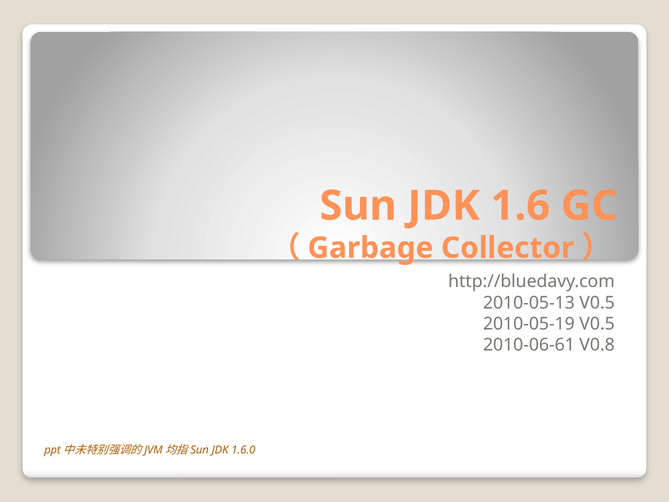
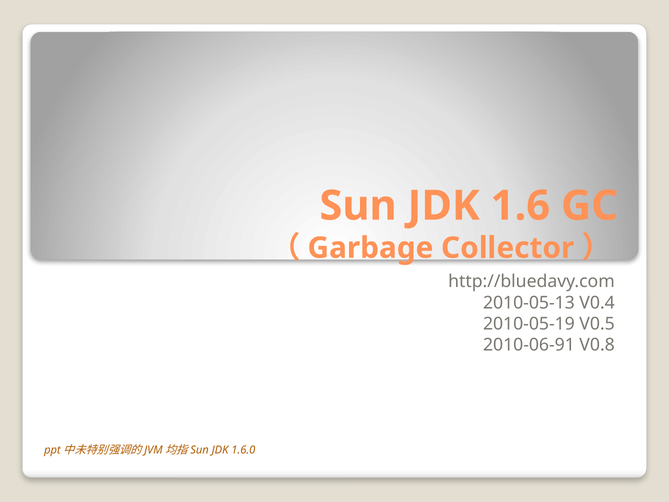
2010-05-13 V0.5: V0.5 -> V0.4 (597, 303)
2010-06-61: 2010-06-61 -> 2010-06-91 (529, 345)
